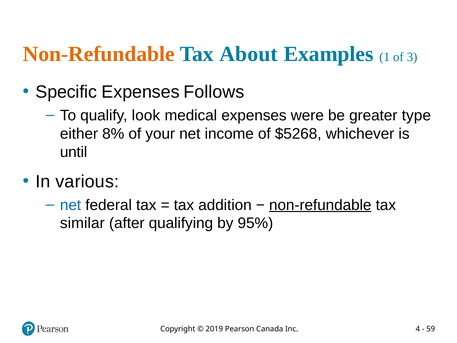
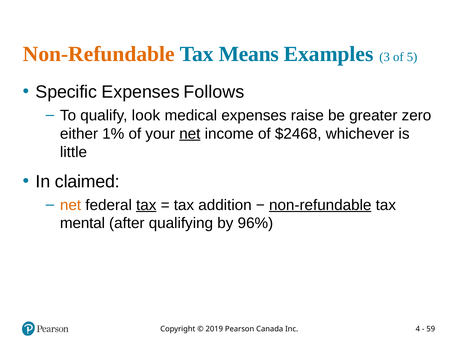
About: About -> Means (249, 54)
1: 1 -> 3 (385, 57)
3: 3 -> 5 (412, 57)
were: were -> raise (307, 115)
type: type -> zero (416, 115)
8%: 8% -> 1% (113, 134)
net underline: none -> present (190, 134)
$5268: $5268 -> $2468 (298, 134)
until: until -> little (74, 152)
various: various -> claimed (87, 181)
net colour: blue -> orange (71, 205)
tax underline: none -> present (146, 205)
similar: similar -> mental (82, 223)
95%: 95% -> 96% (255, 223)
